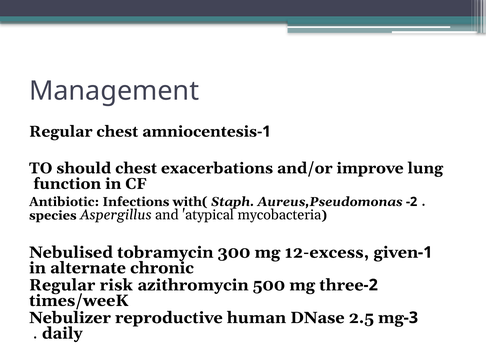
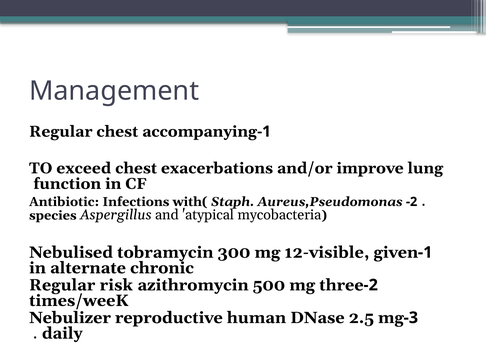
amniocentesis: amniocentesis -> accompanying (200, 132)
should: should -> exceed (84, 168)
12-excess: 12-excess -> 12-visible (327, 253)
